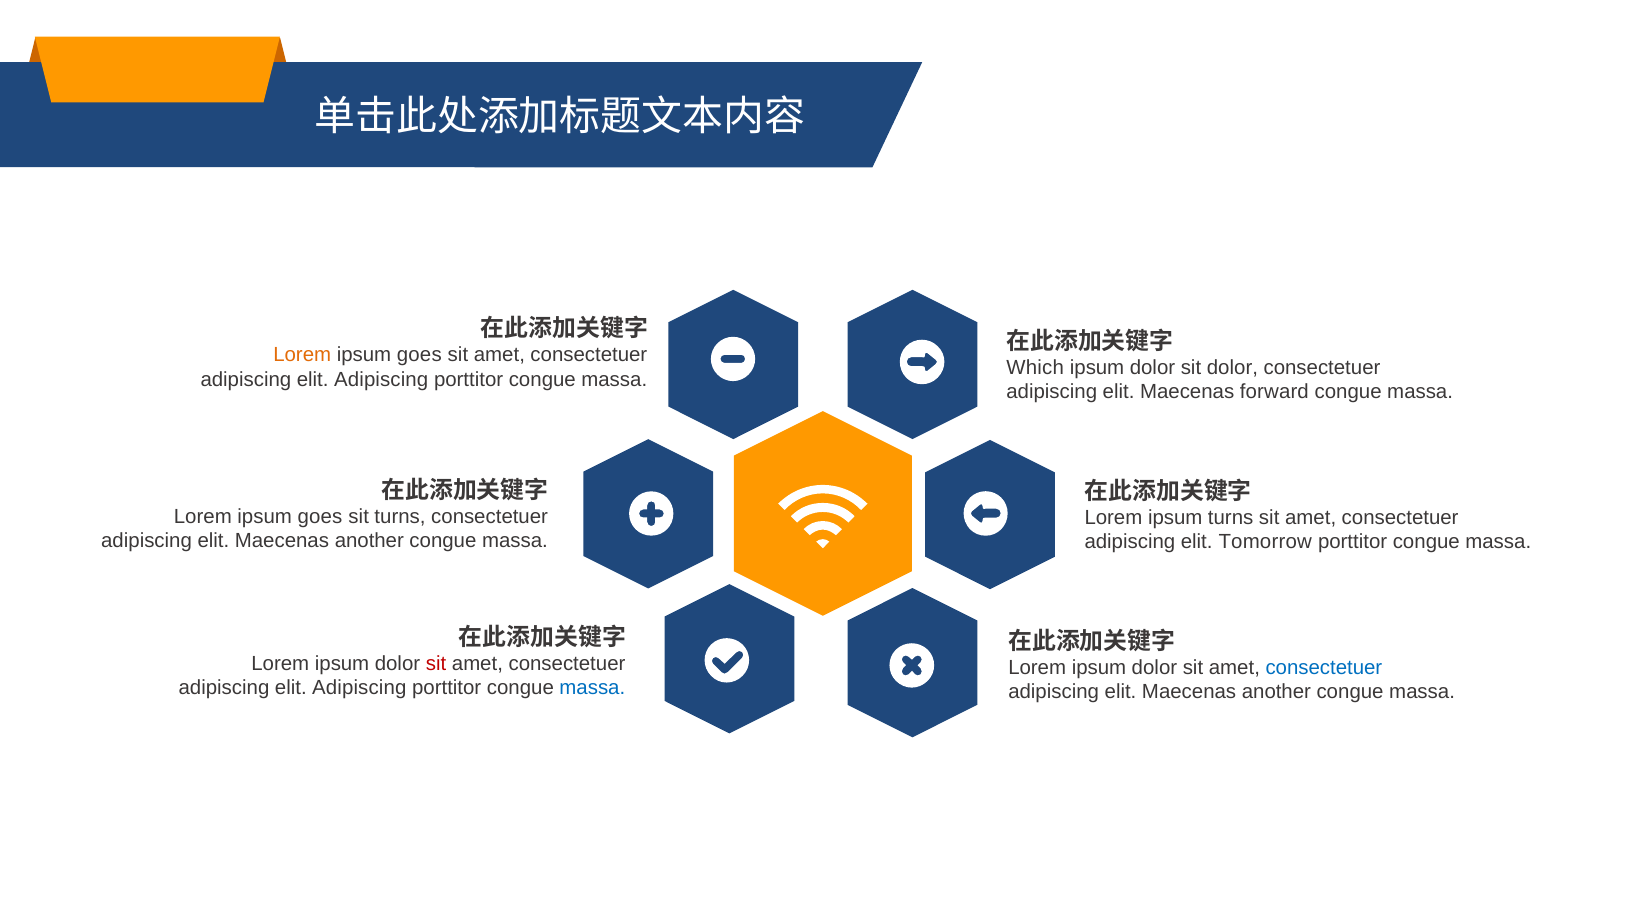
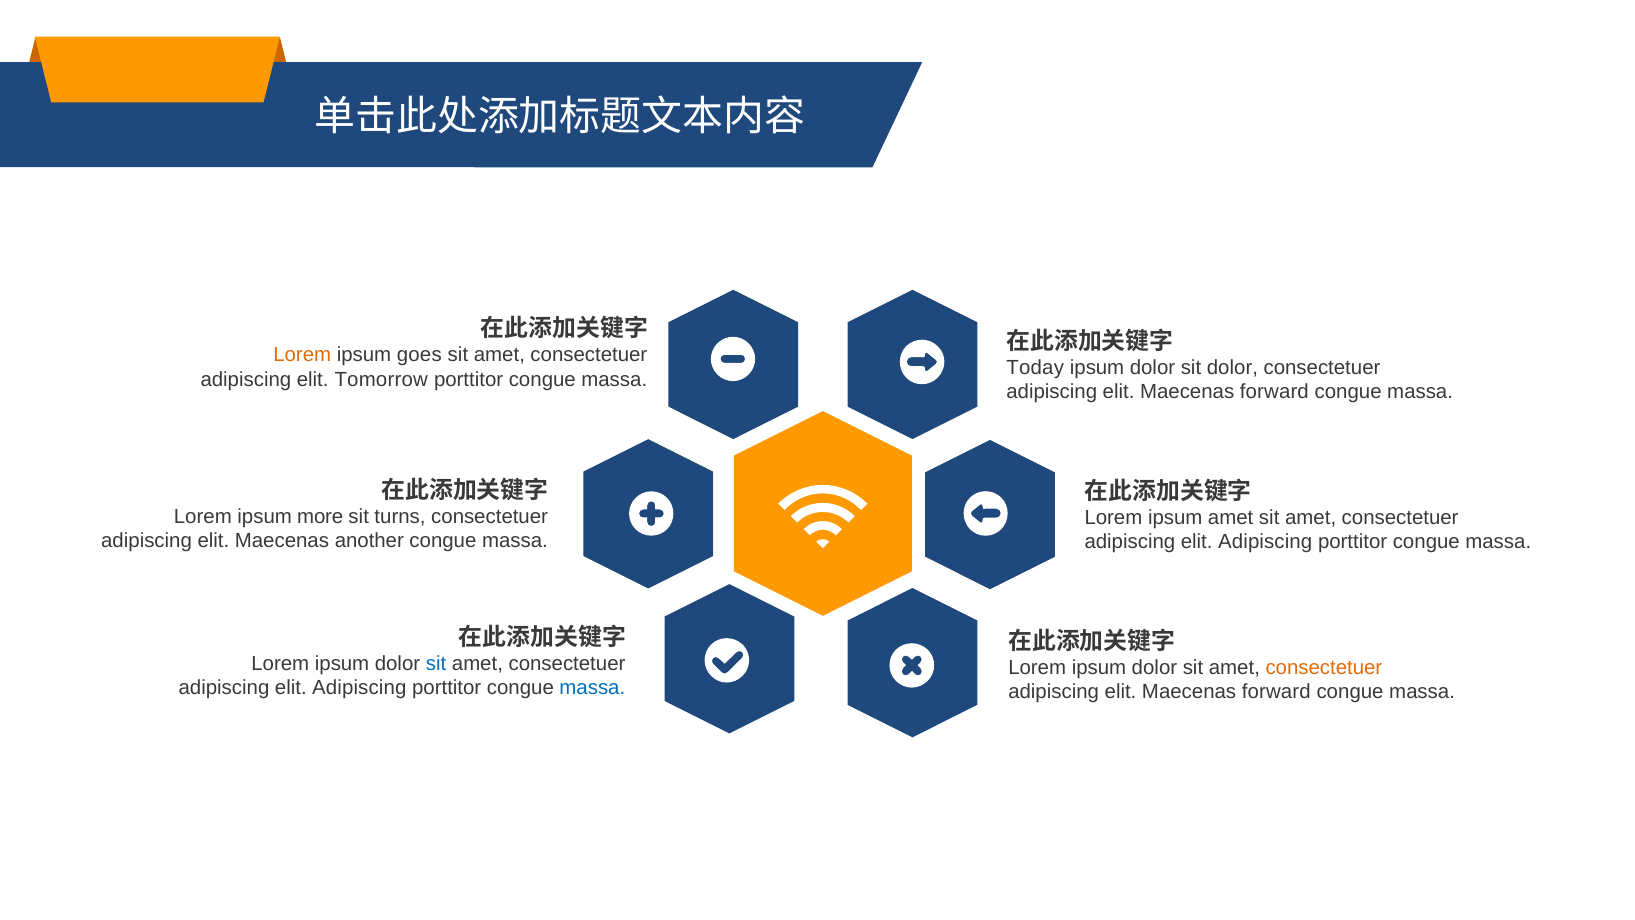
Which: Which -> Today (1035, 367)
Adipiscing: Adipiscing -> Tomorrow (381, 379)
goes: goes -> more (320, 516)
ipsum turns: turns -> amet (1231, 517)
Tomorrow: Tomorrow -> Adipiscing (1265, 542)
sit colour: red -> blue (436, 663)
consectetuer colour: blue -> orange (1324, 667)
another: another -> forward (1276, 692)
